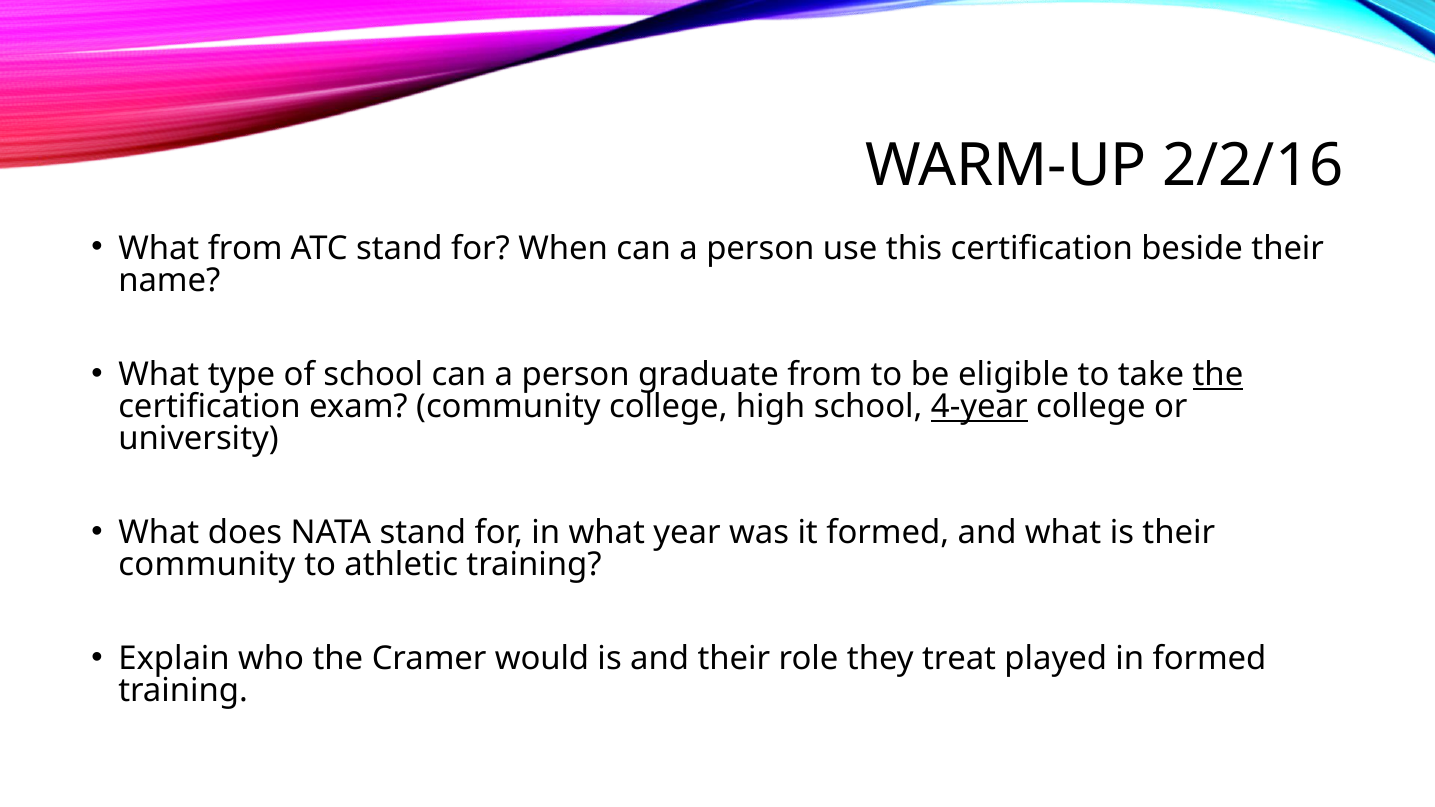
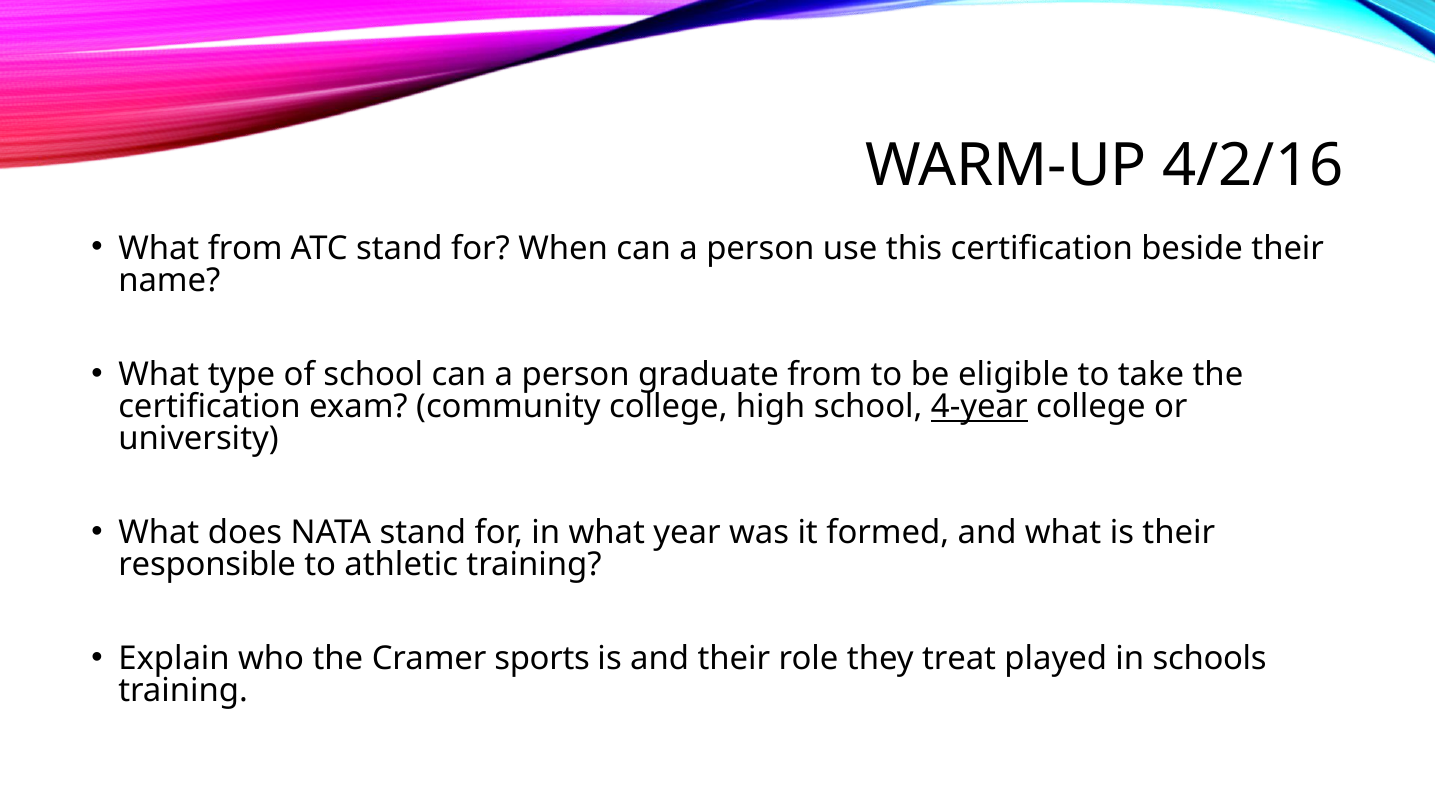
2/2/16: 2/2/16 -> 4/2/16 (1253, 166)
the underline: present -> none (1218, 375)
community: community -> responsible (207, 565)
would: would -> sports (542, 659)
in formed: formed -> schools (1210, 659)
